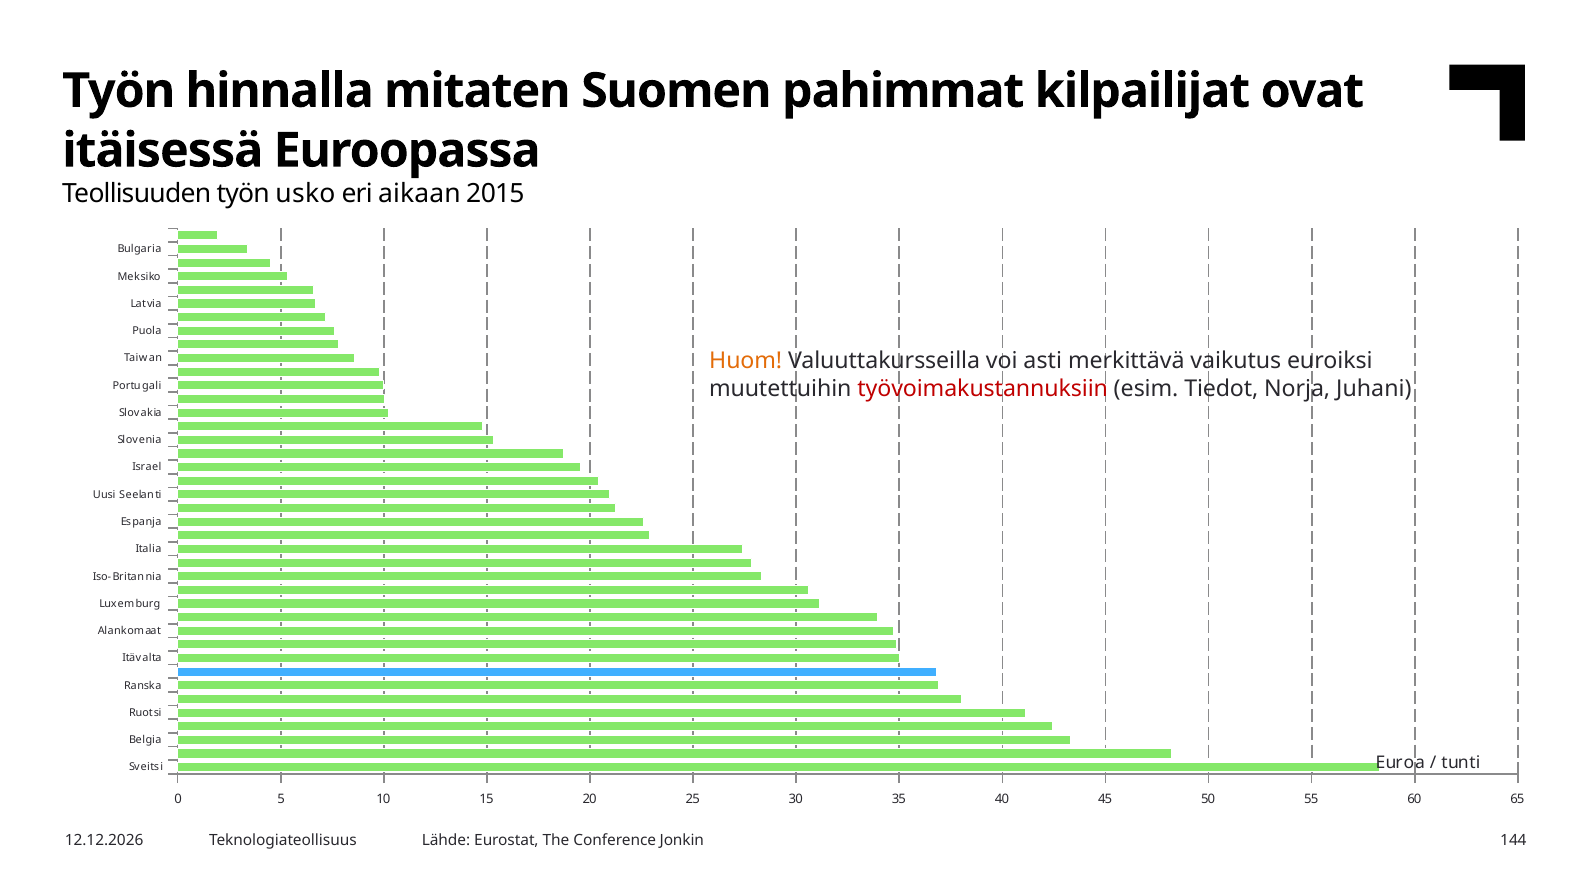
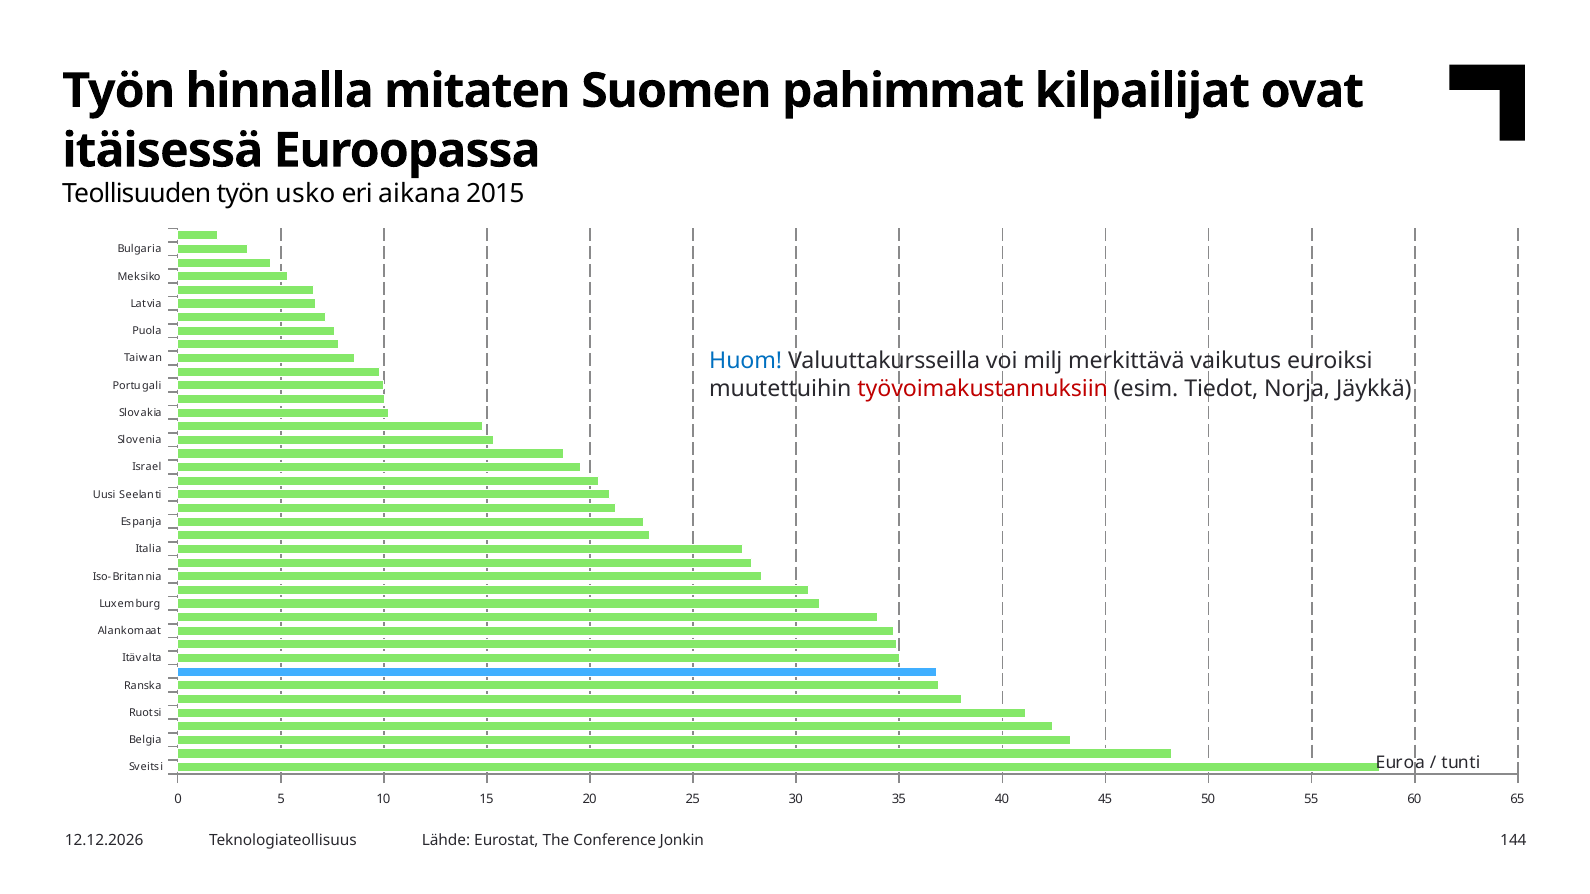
aikaan: aikaan -> aikana (419, 194)
Huom colour: orange -> blue (746, 361)
asti: asti -> milj (1043, 361)
Juhani: Juhani -> Jäykkä (1374, 389)
